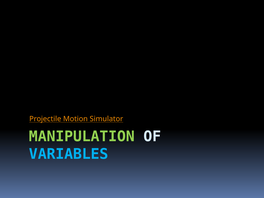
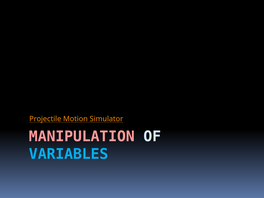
MANIPULATION colour: light green -> pink (82, 137)
